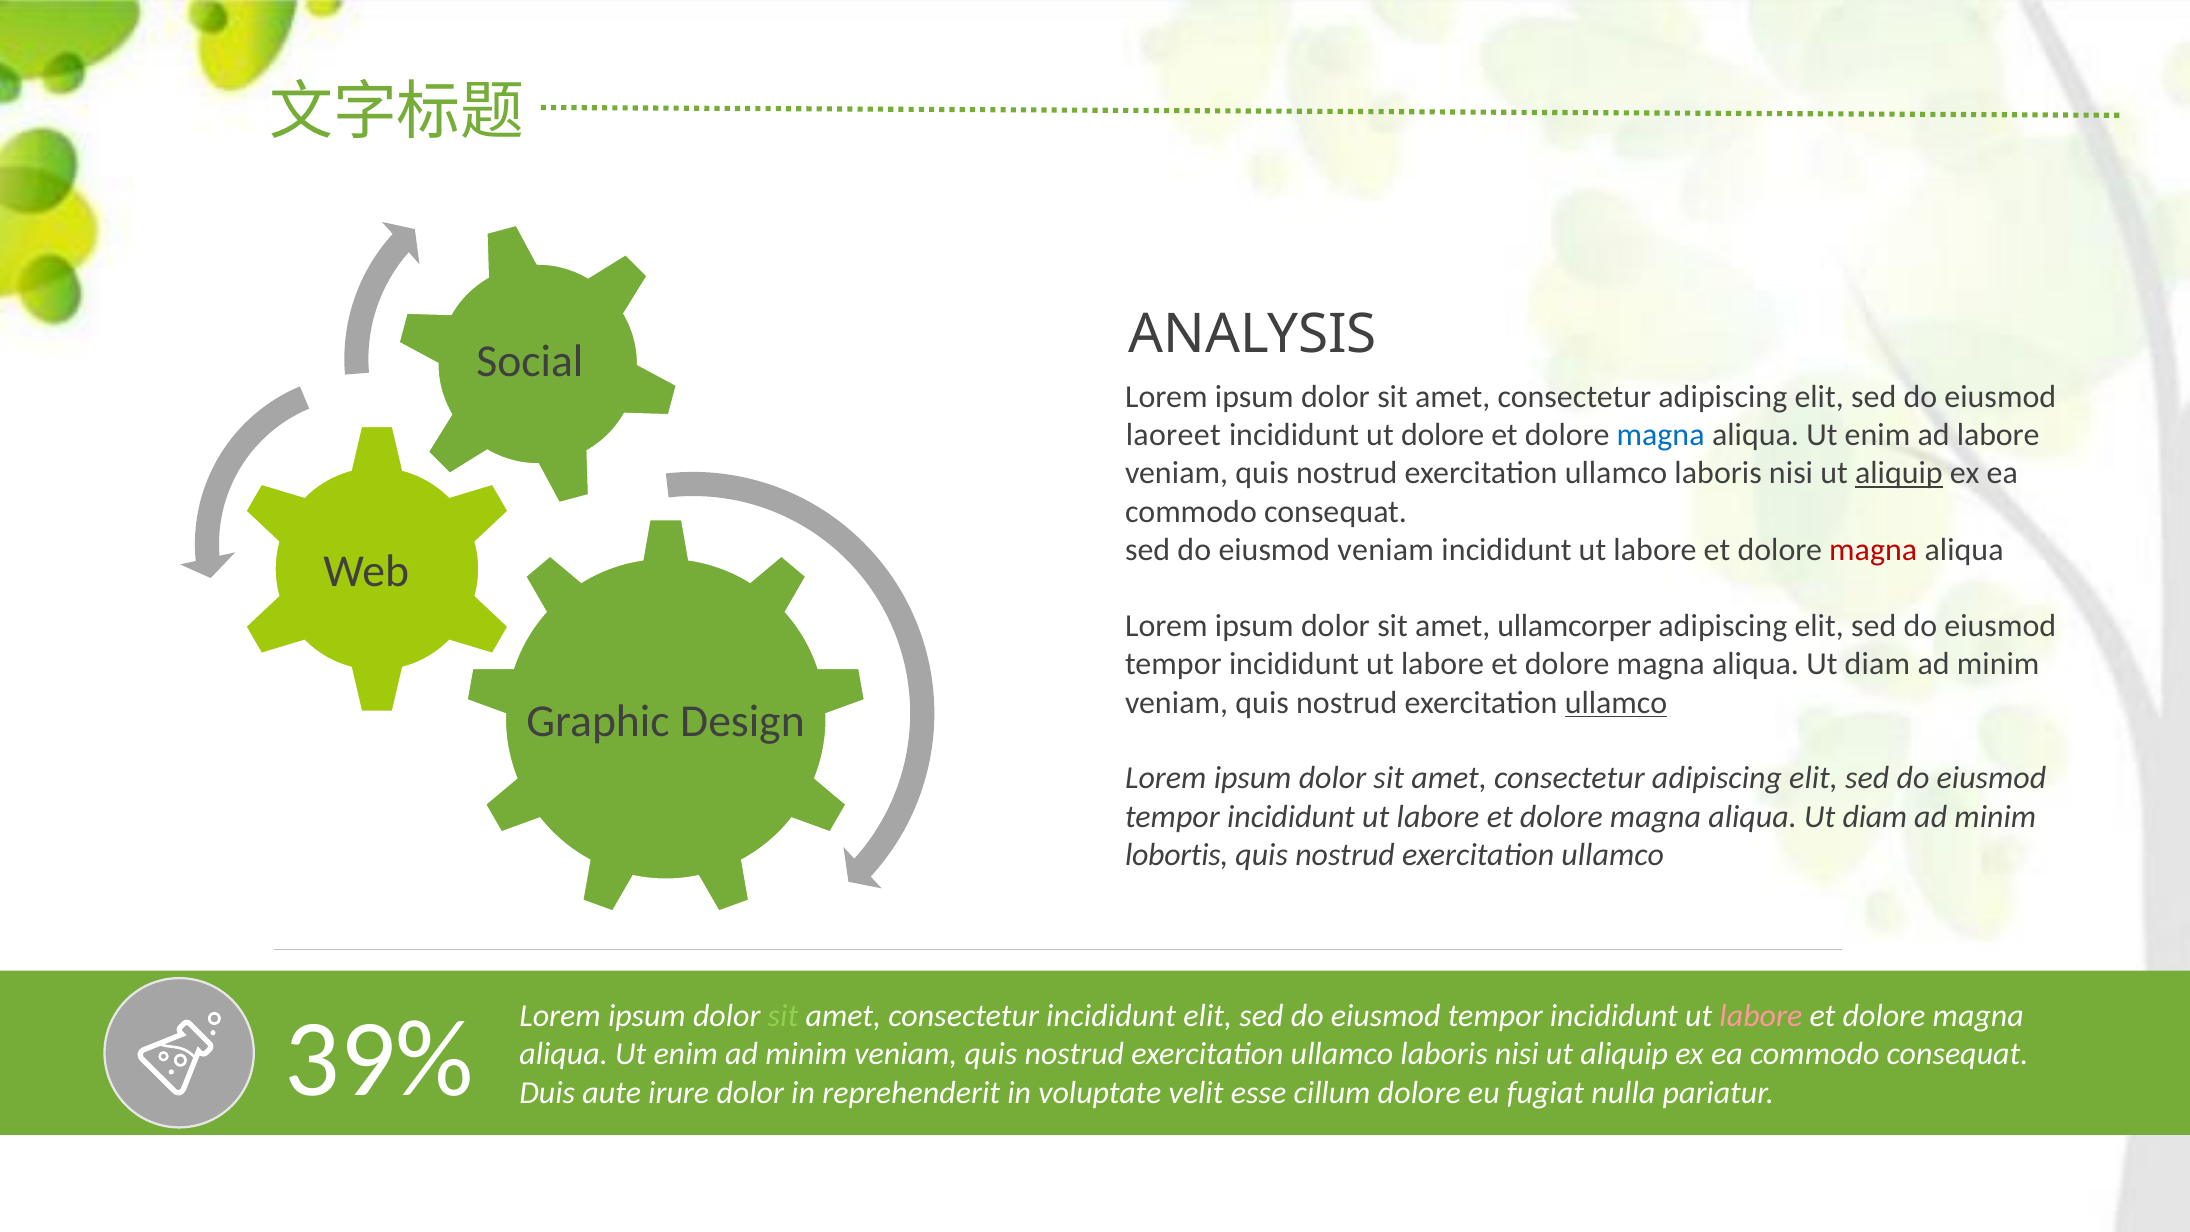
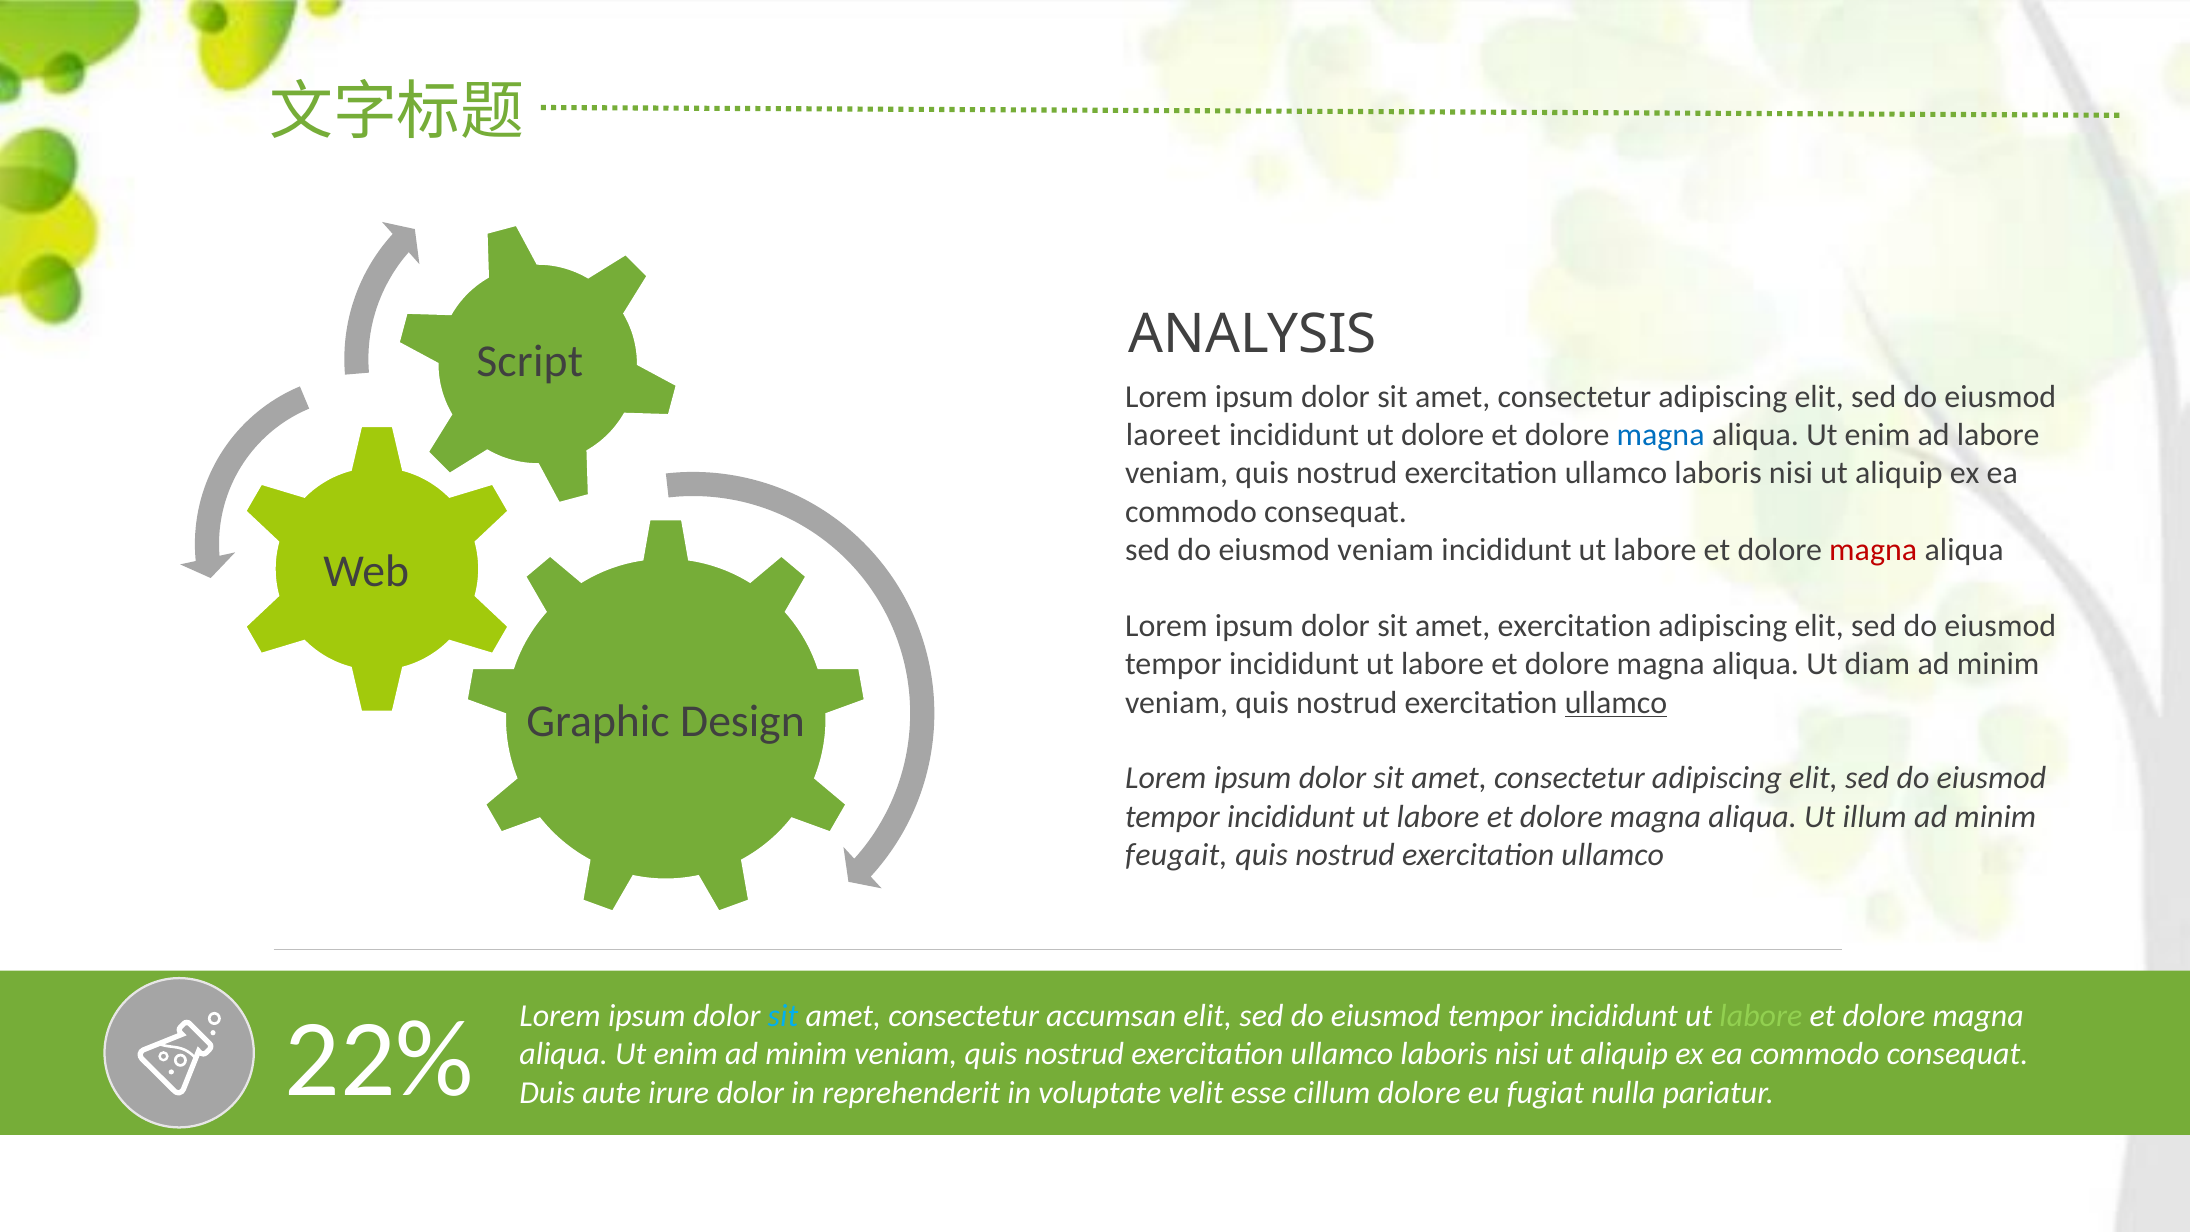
Social: Social -> Script (530, 362)
aliquip underline: present -> none (1899, 473)
amet ullamcorper: ullamcorper -> exercitation (1574, 626)
diam: diam -> illum (1875, 816)
lobortis: lobortis -> feugait (1176, 855)
sit colour: light green -> light blue (783, 1016)
consectetur incididunt: incididunt -> accumsan (1111, 1016)
labore colour: pink -> light green (1761, 1016)
39%: 39% -> 22% (379, 1059)
